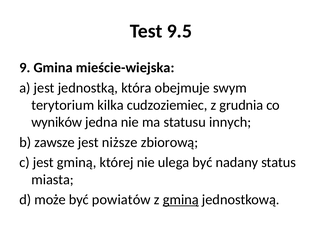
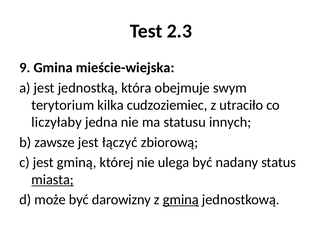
9.5: 9.5 -> 2.3 (179, 31)
grudnia: grudnia -> utraciło (241, 105)
wyników: wyników -> liczyłaby (57, 122)
niższe: niższe -> łączyć (120, 142)
miasta underline: none -> present (53, 179)
powiatów: powiatów -> darowizny (121, 199)
